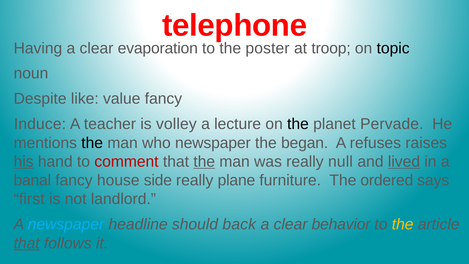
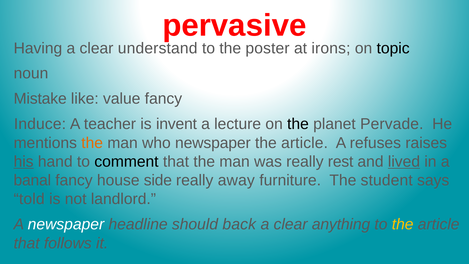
telephone: telephone -> pervasive (234, 26)
evaporation: evaporation -> understand (158, 48)
troop: troop -> irons (331, 48)
Despite: Despite -> Mistake (40, 99)
volley: volley -> invent (176, 124)
the colour: black -> orange (92, 143)
began: began -> article (305, 143)
comment colour: red -> black (126, 162)
the underline: present -> none (204, 162)
null: null -> rest (341, 162)
plane: plane -> away (236, 180)
ordered: ordered -> student (387, 180)
first: first -> told (29, 199)
newspaper colour: light blue -> white (66, 224)
behavior: behavior -> anything (341, 224)
that underline: present -> none (27, 243)
